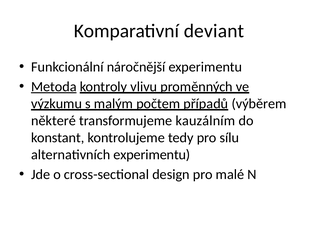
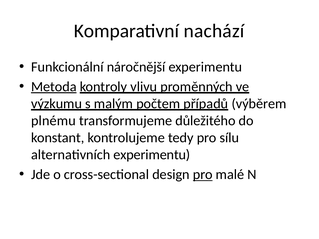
deviant: deviant -> nachází (214, 31)
některé: některé -> plnému (53, 121)
kauzálním: kauzálním -> důležitého (205, 121)
pro underline: none -> present (203, 175)
